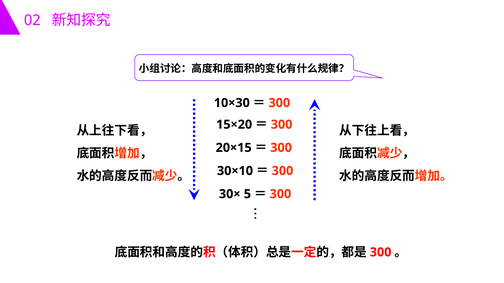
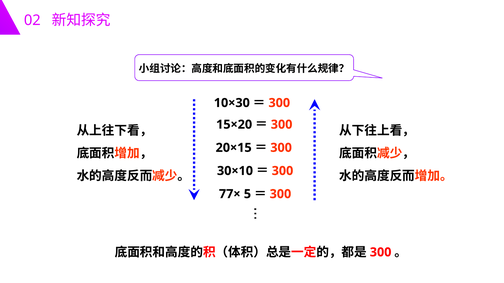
30×: 30× -> 77× (230, 194)
